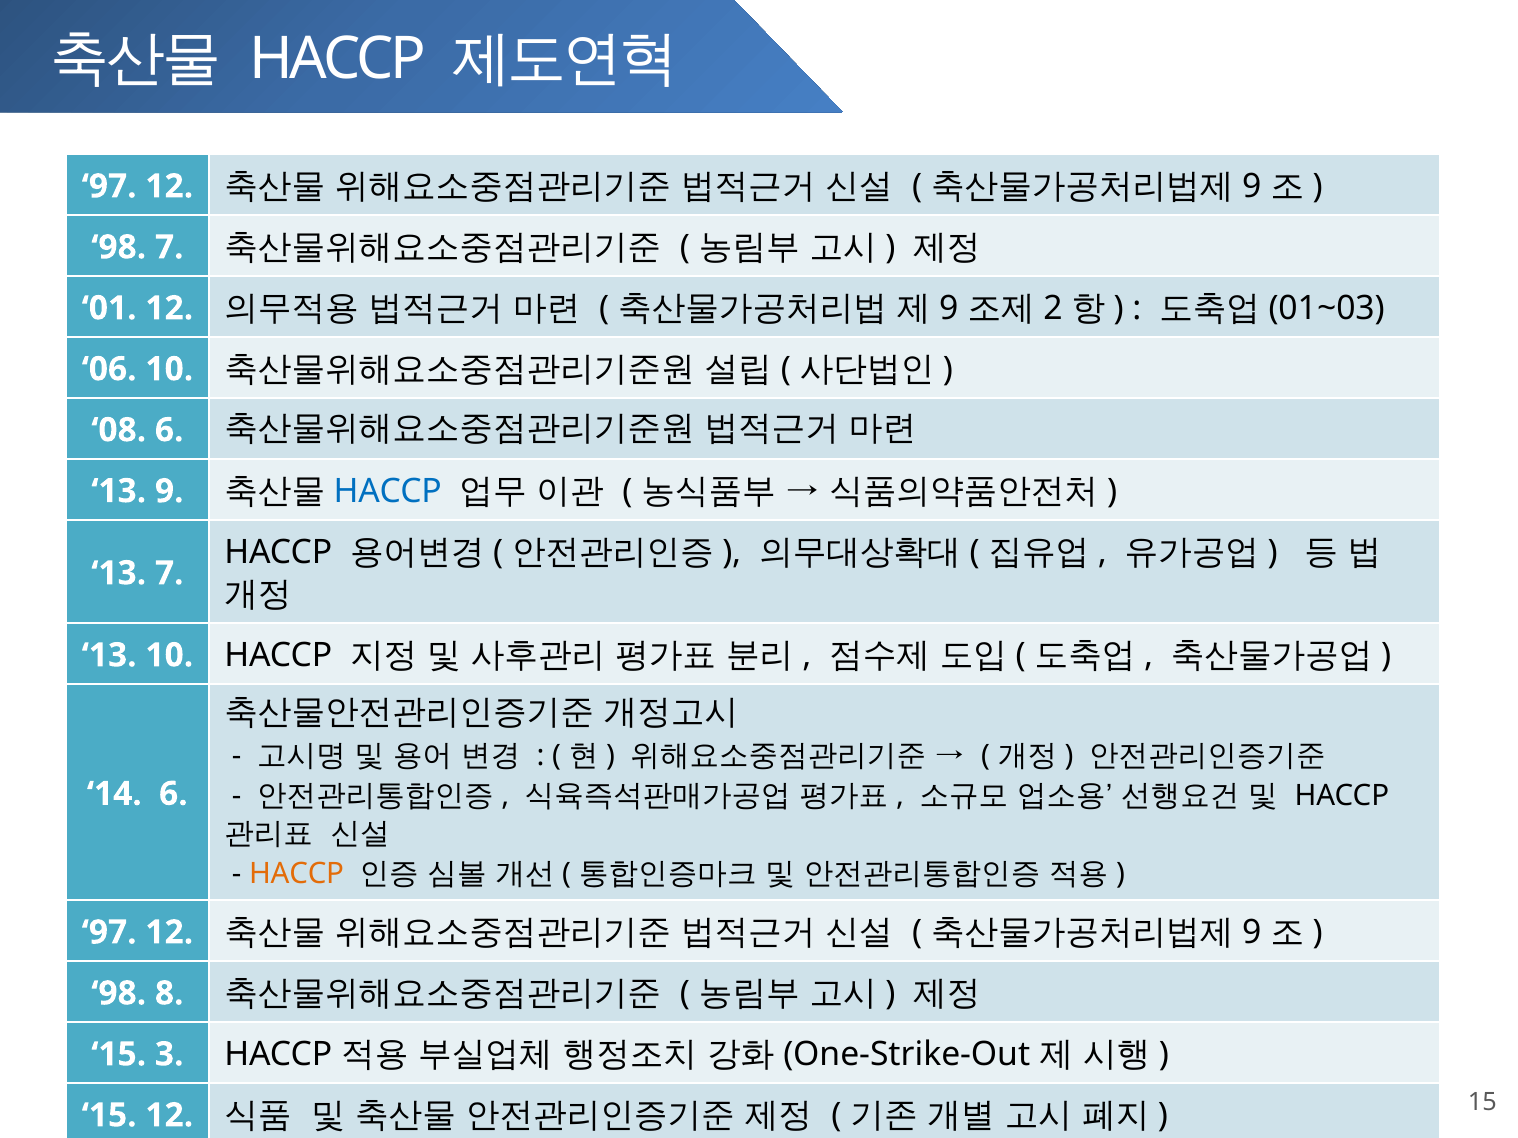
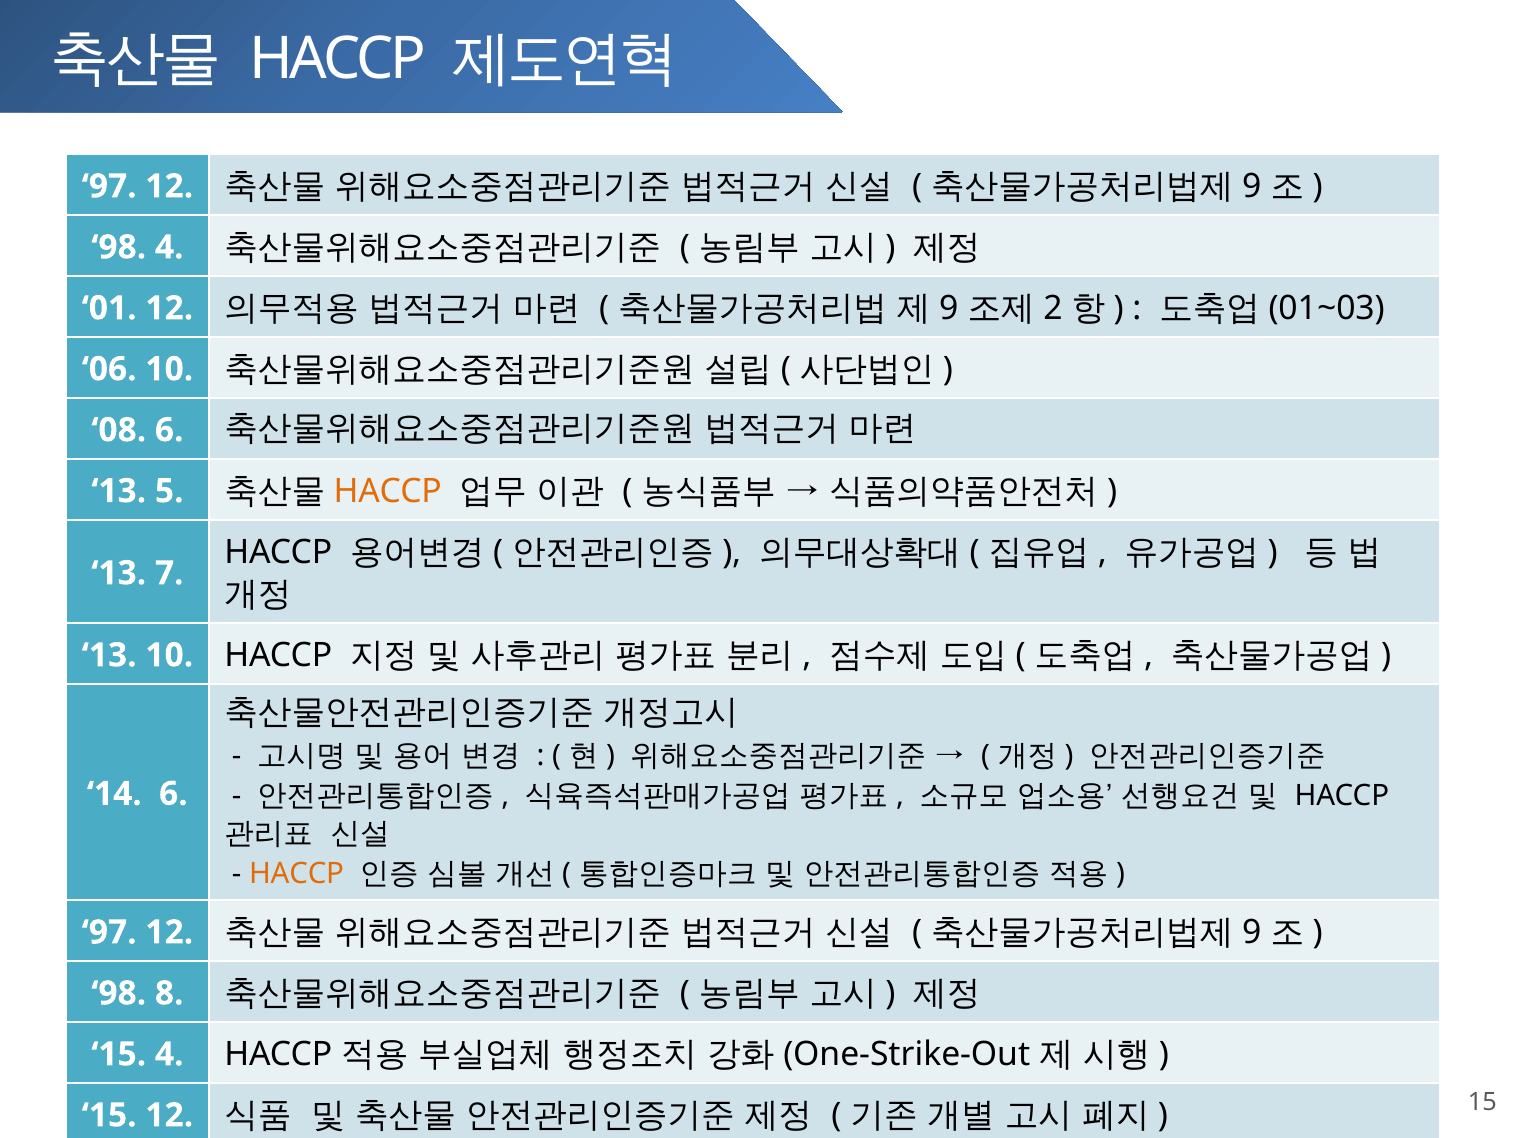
98 7: 7 -> 4 (169, 247)
13 9: 9 -> 5 (169, 491)
HACCP colour: blue -> orange (388, 491)
15 3: 3 -> 4 (169, 1055)
